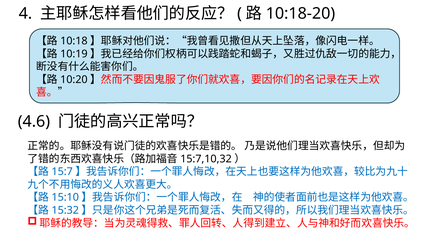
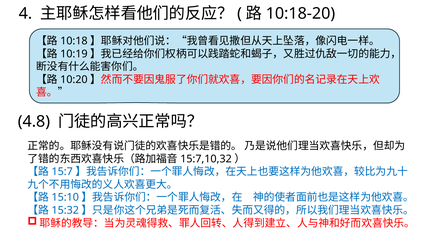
4.6: 4.6 -> 4.8 (34, 122)
